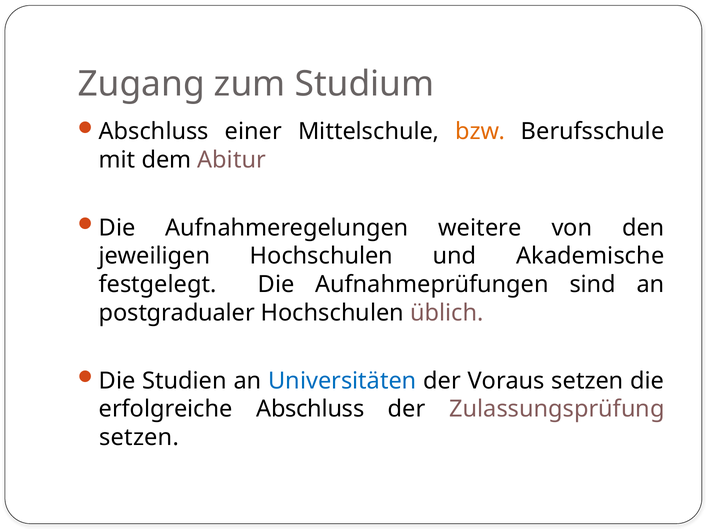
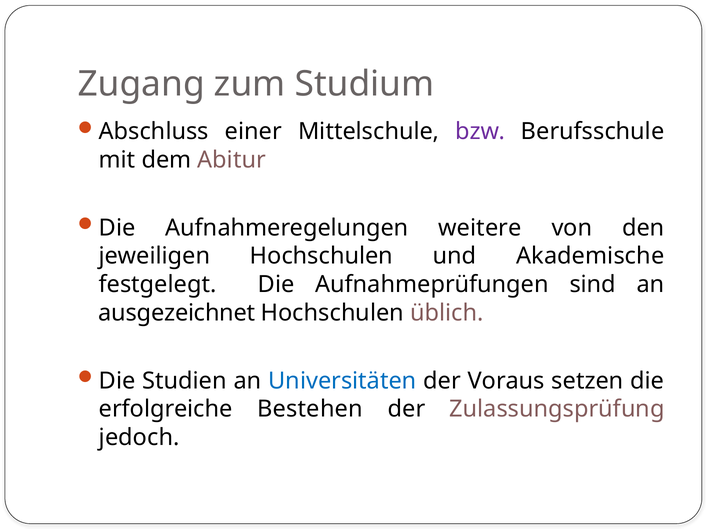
bzw colour: orange -> purple (480, 131)
postgradualer: postgradualer -> ausgezeichnet (177, 312)
erfolgreiche Abschluss: Abschluss -> Bestehen (310, 409)
setzen: setzen -> jedoch (139, 437)
